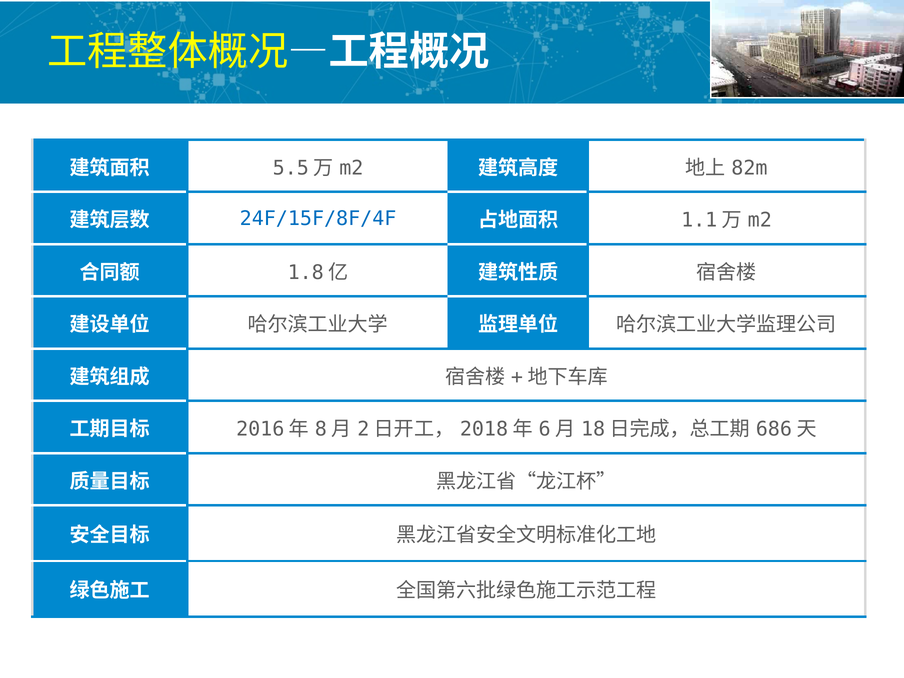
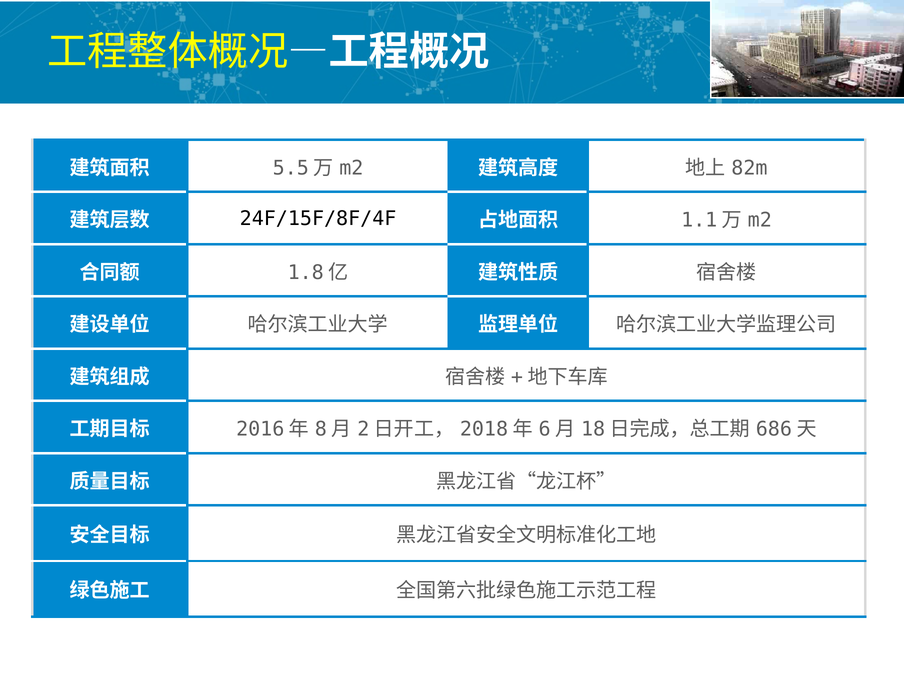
24F/15F/8F/4F colour: blue -> black (318, 218)
